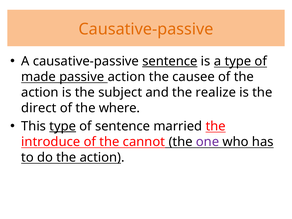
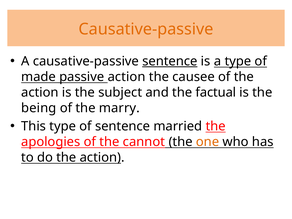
realize: realize -> factual (216, 92)
direct: direct -> being (39, 108)
where: where -> marry (119, 108)
type underline: present -> none (63, 126)
introduce: introduce -> apologies (51, 142)
one colour: purple -> orange (208, 142)
